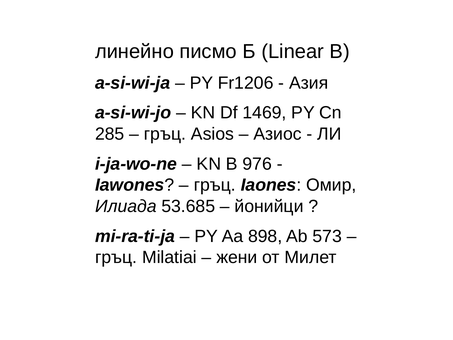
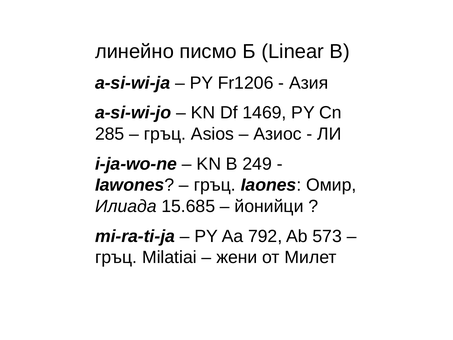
976: 976 -> 249 (257, 164)
53.685: 53.685 -> 15.685 (188, 206)
898: 898 -> 792 (265, 236)
